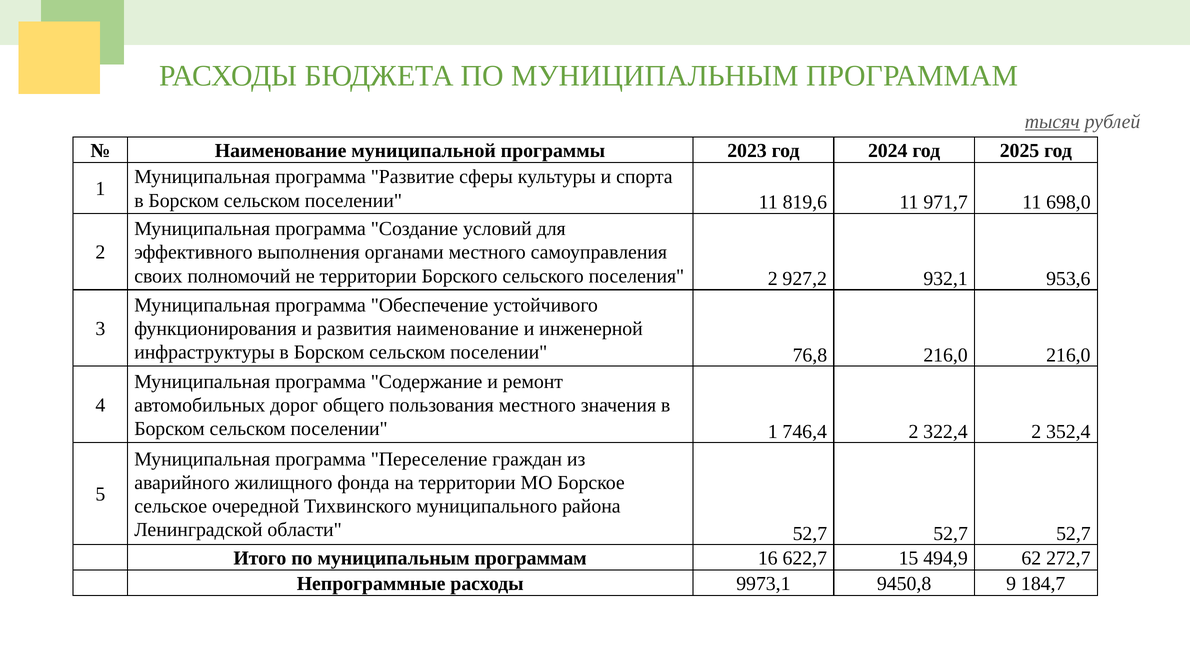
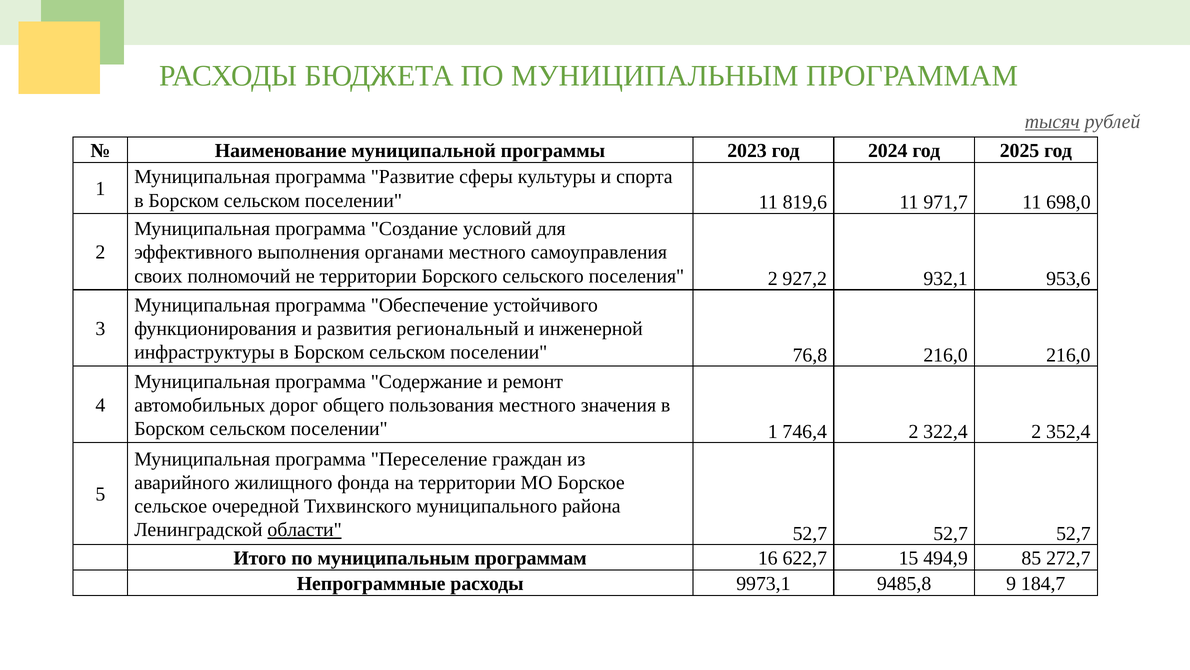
развития наименование: наименование -> региональный (458, 329)
области underline: none -> present (305, 529)
62: 62 -> 85 (1031, 558)
9450,8: 9450,8 -> 9485,8 (904, 583)
